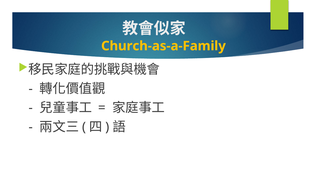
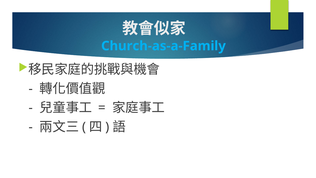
Church-as-a-Family colour: yellow -> light blue (163, 46)
